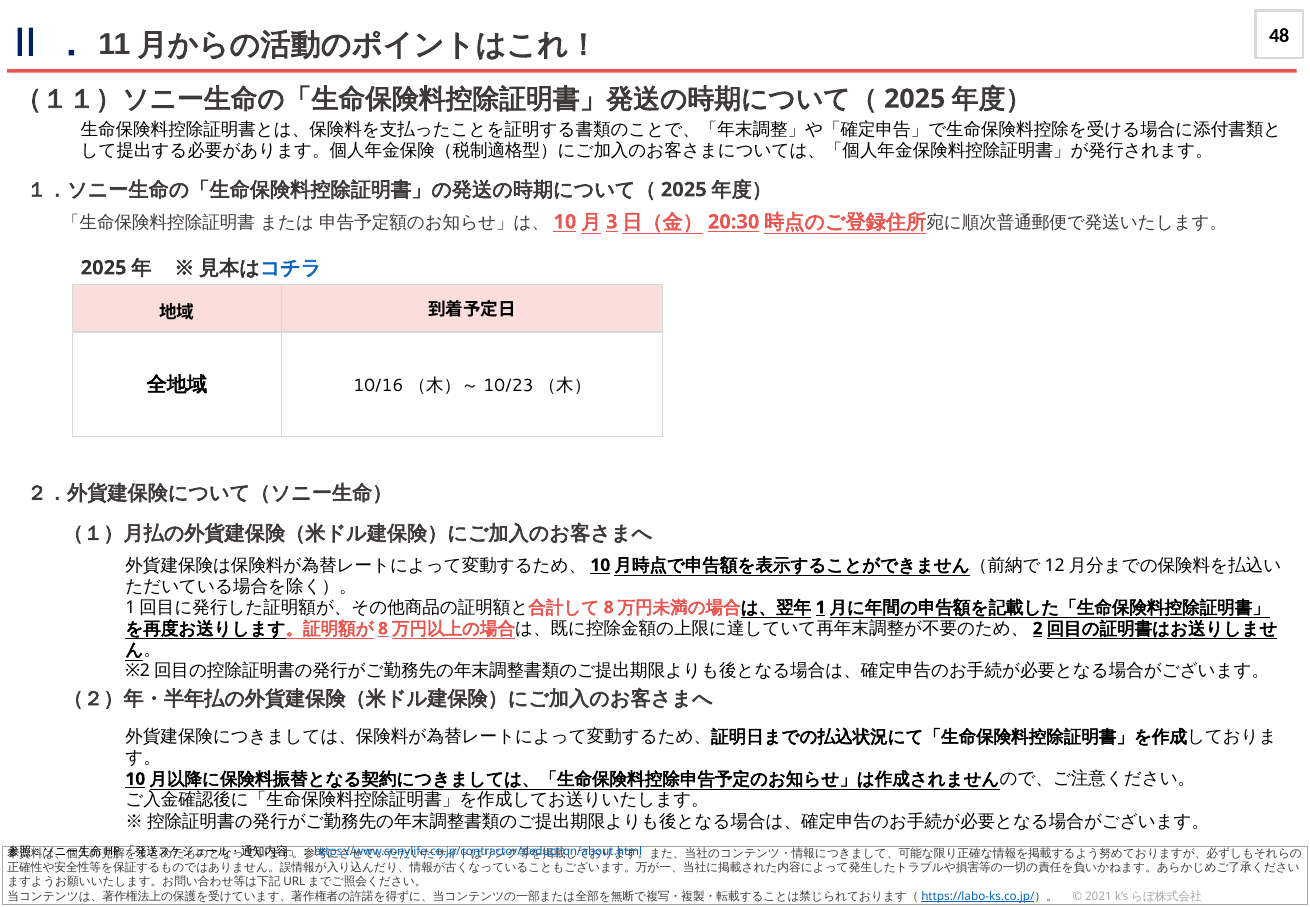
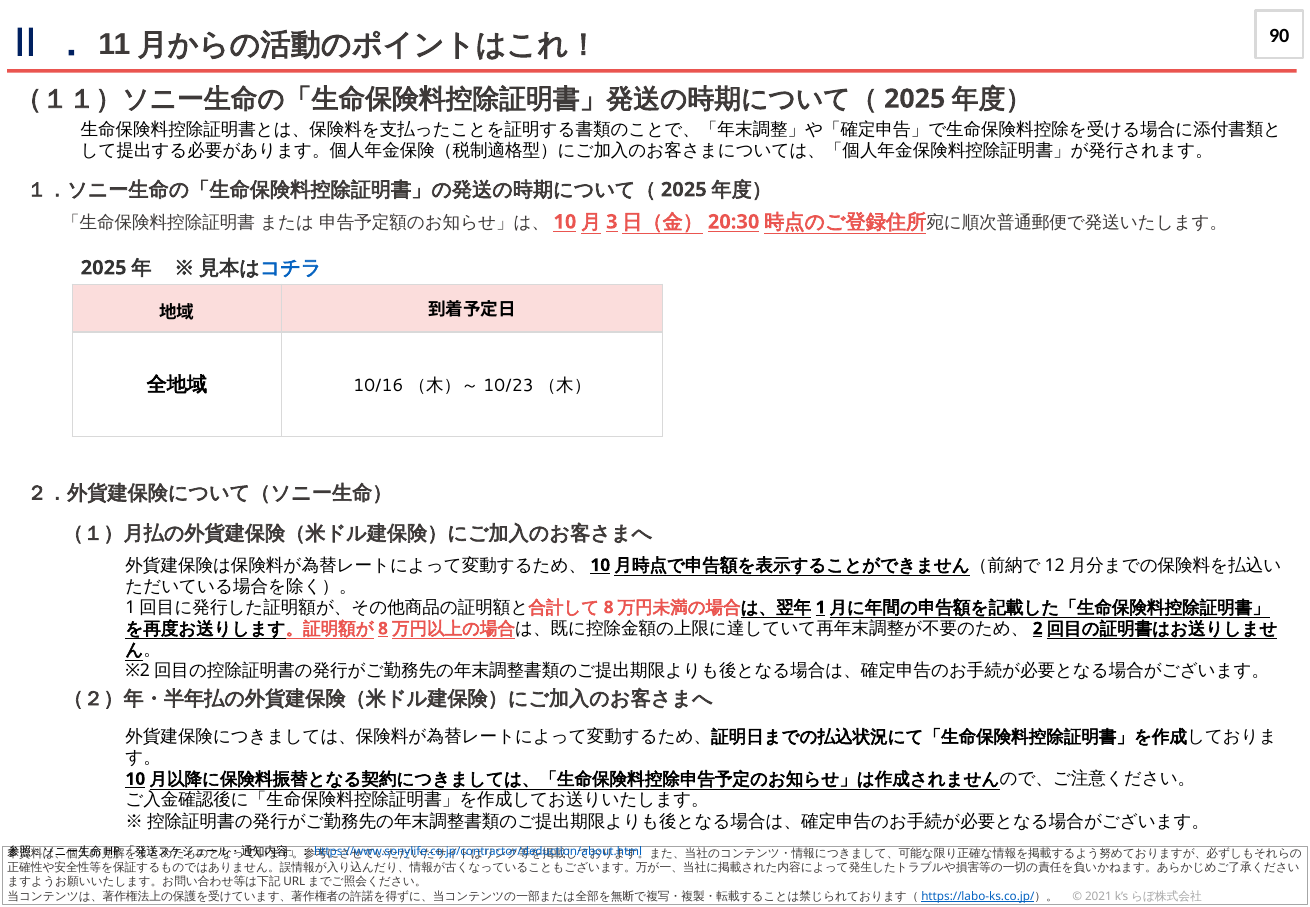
48: 48 -> 90 (1279, 36)
